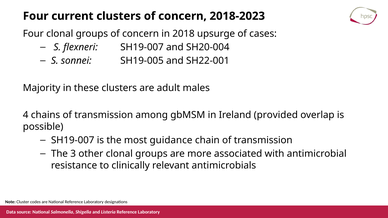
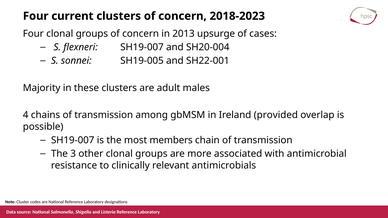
2018: 2018 -> 2013 (184, 34)
guidance: guidance -> members (171, 140)
